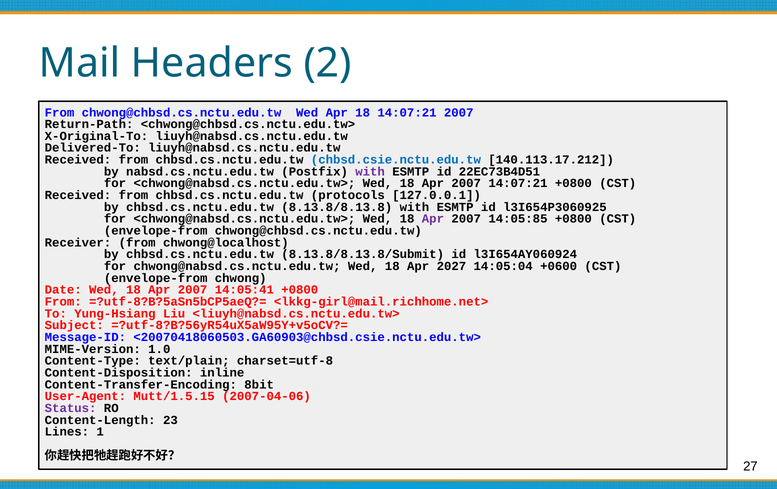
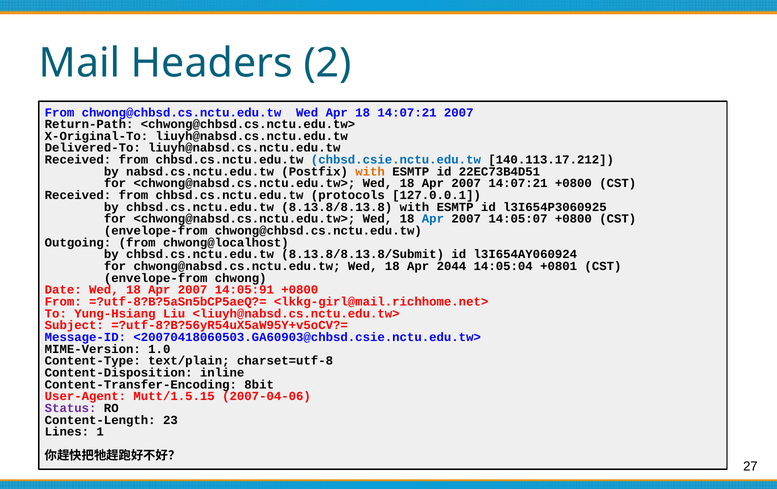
with colour: purple -> orange (370, 172)
Apr colour: purple -> blue (433, 219)
14:05:85: 14:05:85 -> 14:05:07 (518, 219)
Receiver: Receiver -> Outgoing (78, 243)
2027: 2027 -> 2044 (451, 267)
+0600: +0600 -> +0801 (559, 267)
14:05:41: 14:05:41 -> 14:05:91 (244, 290)
